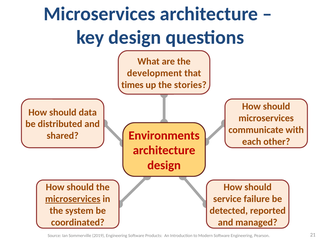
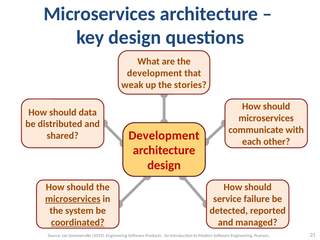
times: times -> weak (132, 85)
Environments: Environments -> Development (164, 135)
coordinated underline: none -> present (78, 222)
